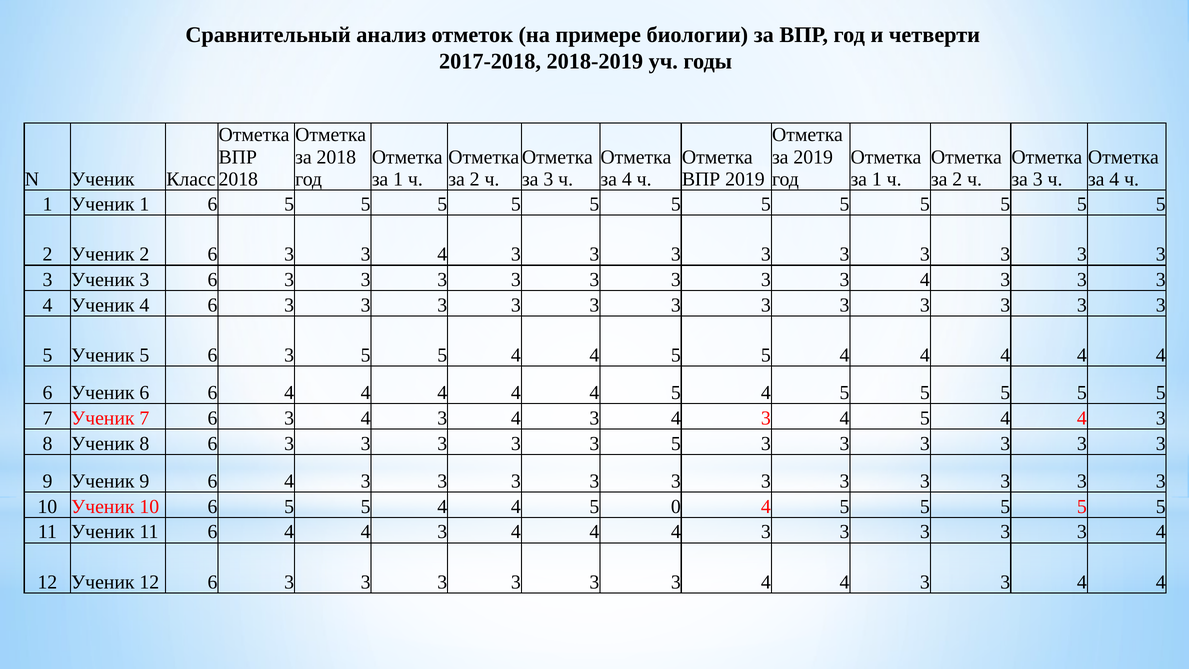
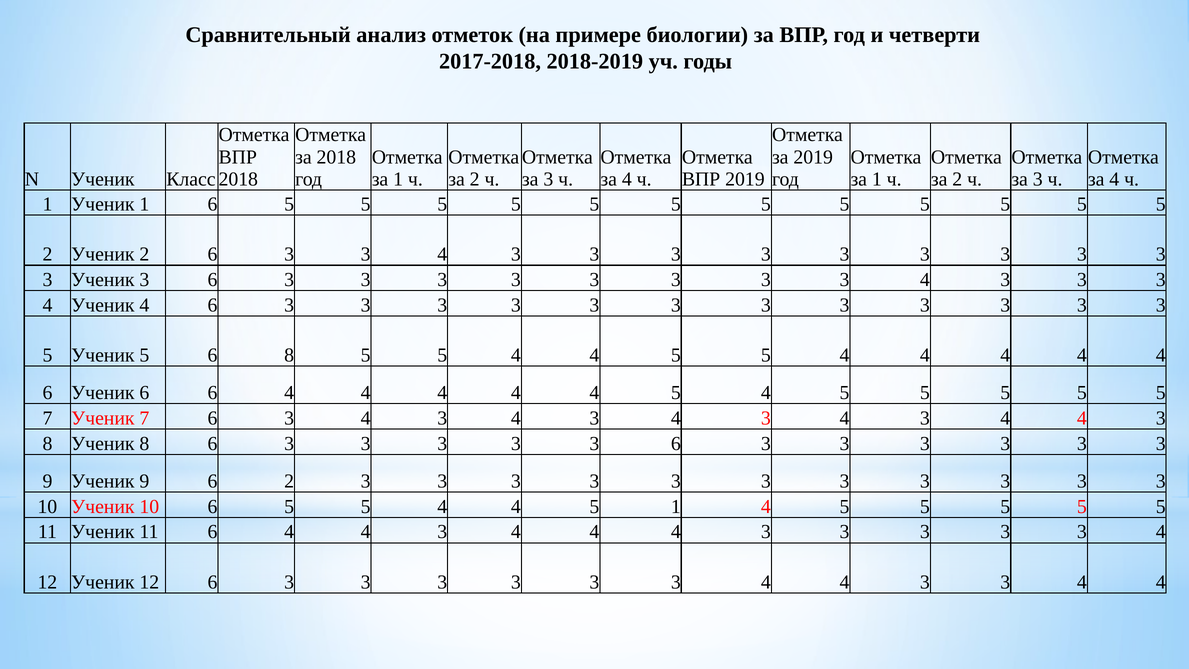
5 6 3: 3 -> 8 (289, 355)
5: 5 -> 3 (925, 418)
5: 5 -> 6 (676, 443)
9 6 4: 4 -> 2 (289, 481)
5 0: 0 -> 1 (676, 506)
